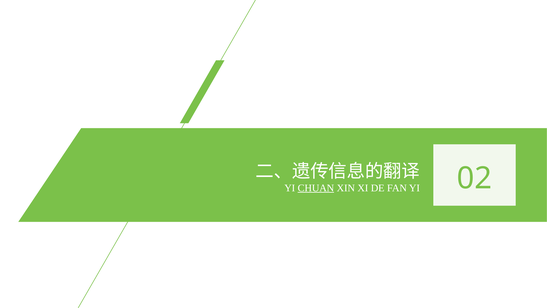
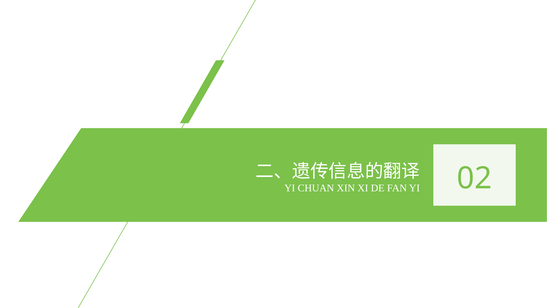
CHUAN underline: present -> none (316, 188)
